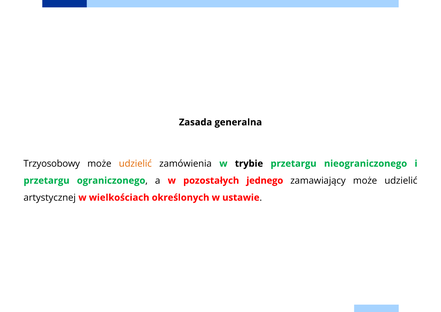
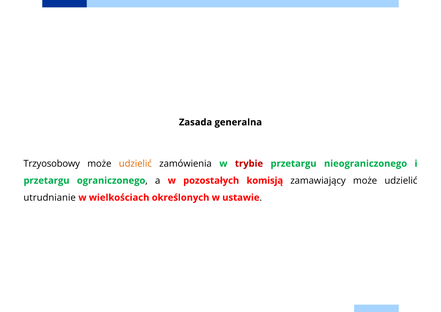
trybie colour: black -> red (249, 164)
jednego: jednego -> komisją (265, 180)
artystycznej: artystycznej -> utrudnianie (50, 197)
